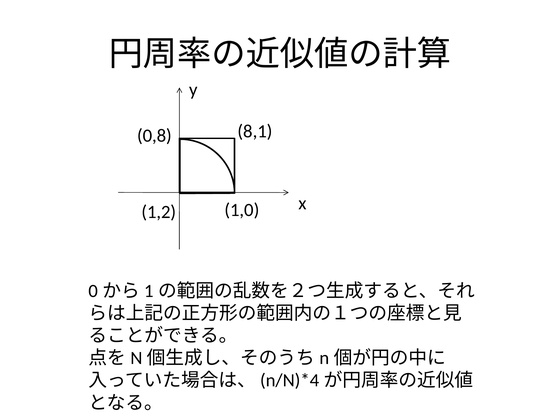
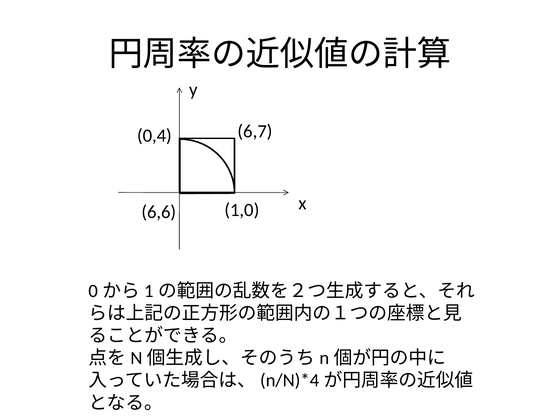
8,1: 8,1 -> 6,7 (255, 131)
0,8: 0,8 -> 0,4 (154, 136)
1,2: 1,2 -> 6,6 (159, 212)
